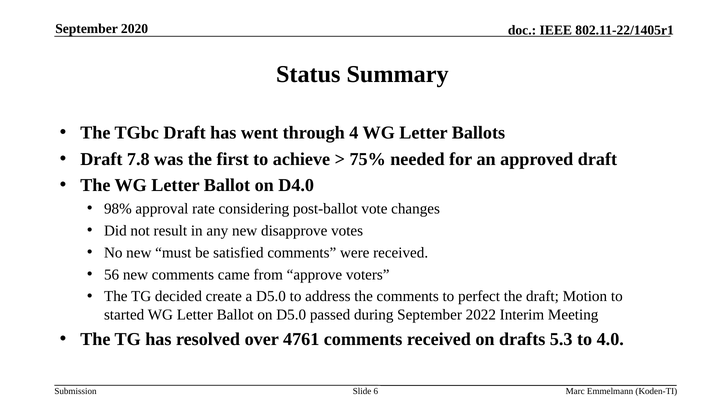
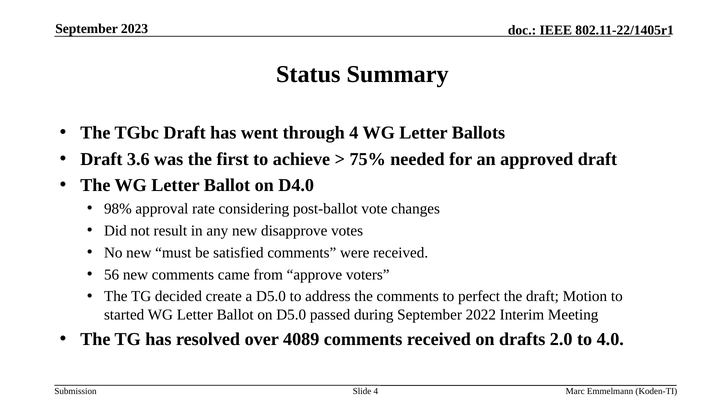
2020: 2020 -> 2023 (135, 29)
7.8: 7.8 -> 3.6 (138, 159)
4761: 4761 -> 4089 (301, 339)
5.3: 5.3 -> 2.0 (561, 339)
Slide 6: 6 -> 4 (376, 391)
